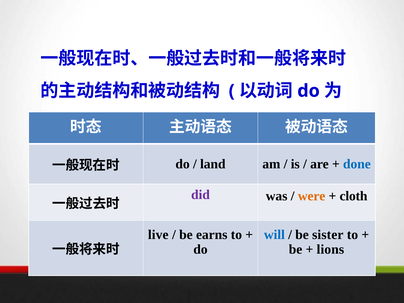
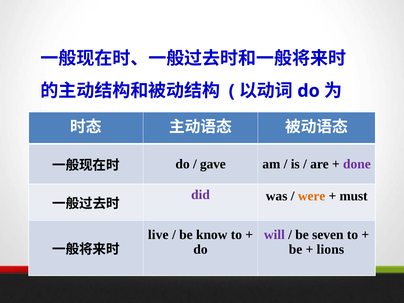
land: land -> gave (213, 164)
done colour: blue -> purple (357, 164)
cloth: cloth -> must (354, 196)
earns: earns -> know (212, 235)
will colour: blue -> purple (274, 235)
sister: sister -> seven (328, 235)
